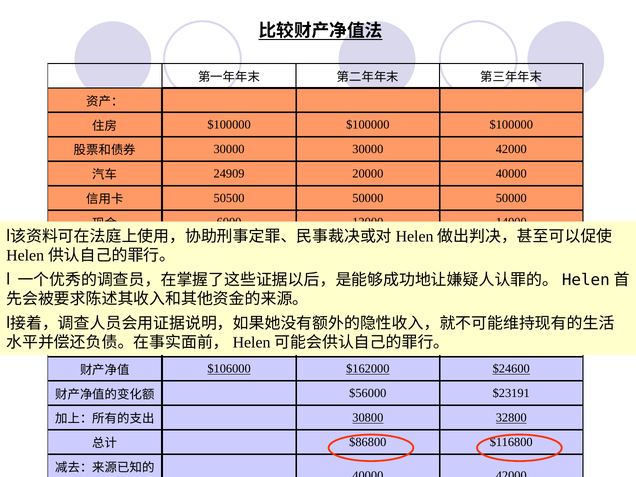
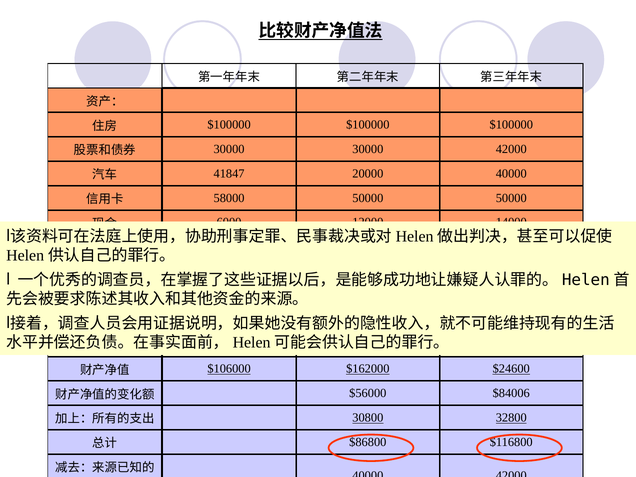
24909: 24909 -> 41847 (229, 174)
50500: 50500 -> 58000 (229, 198)
$23191: $23191 -> $84006 (511, 393)
